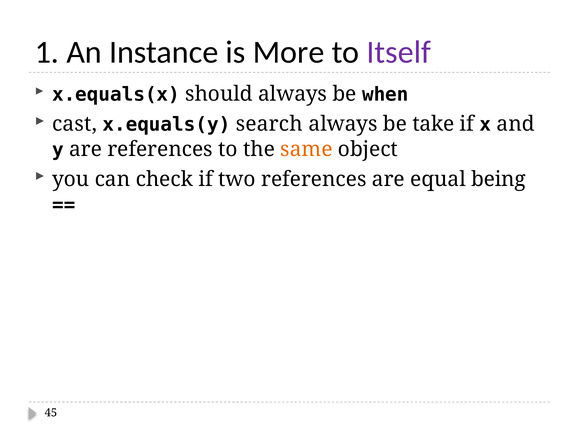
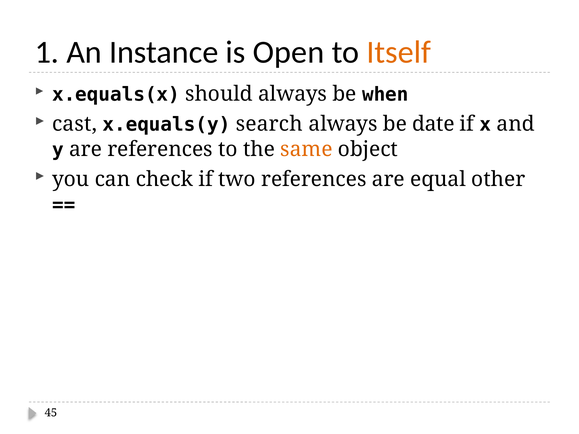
More: More -> Open (289, 52)
Itself colour: purple -> orange (399, 52)
take: take -> date (433, 124)
being: being -> other (498, 179)
